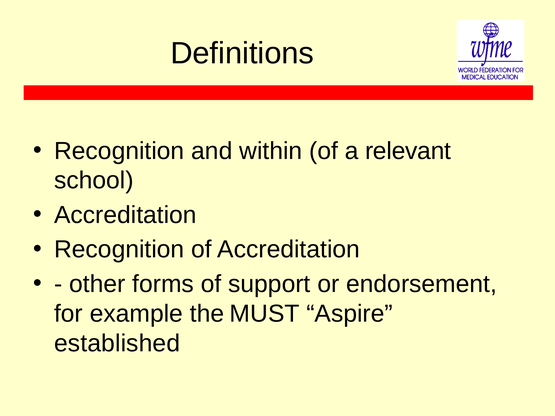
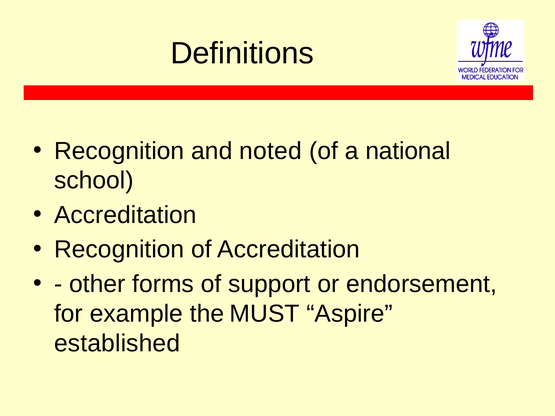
within: within -> noted (271, 151)
relevant: relevant -> national (408, 151)
